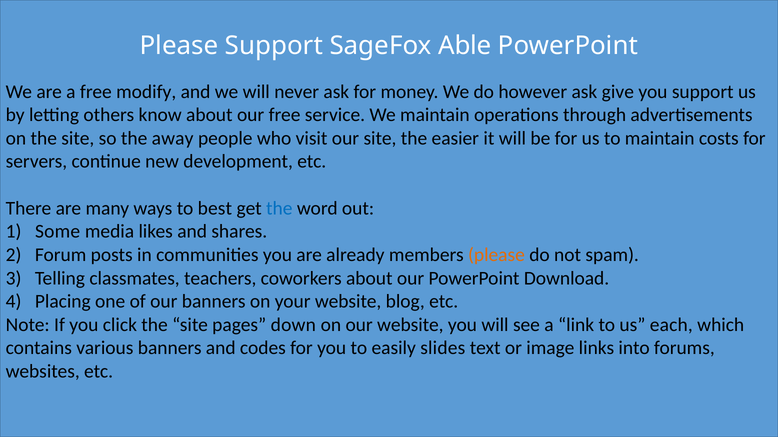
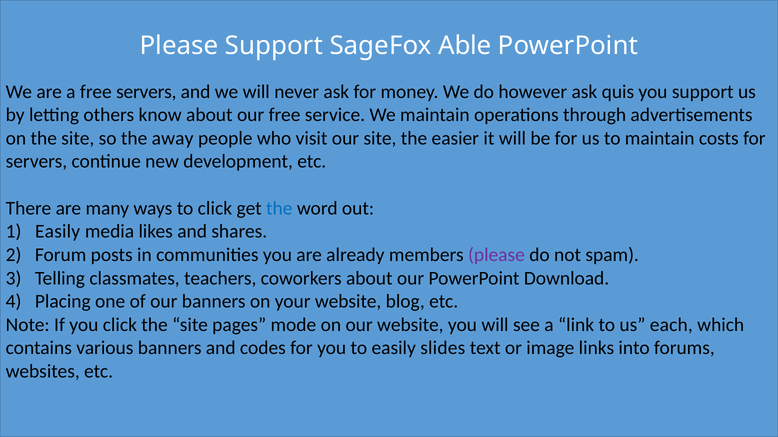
free modify: modify -> servers (146, 92)
give: give -> quis (618, 92)
to best: best -> click (215, 208)
Some: Some -> Easily (58, 232)
please colour: orange -> purple (496, 255)
down: down -> mode (293, 325)
